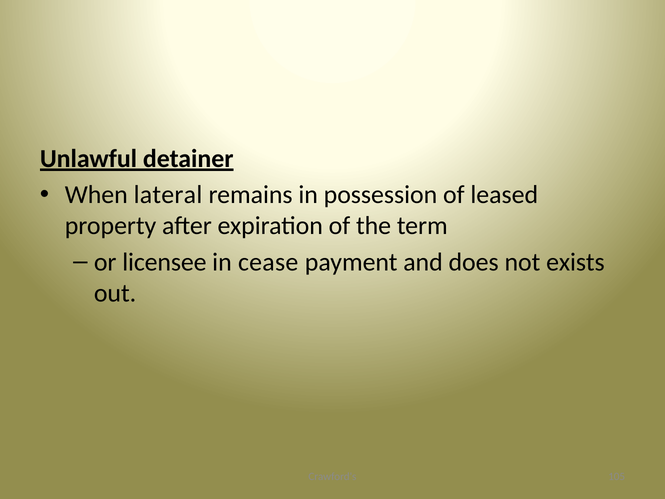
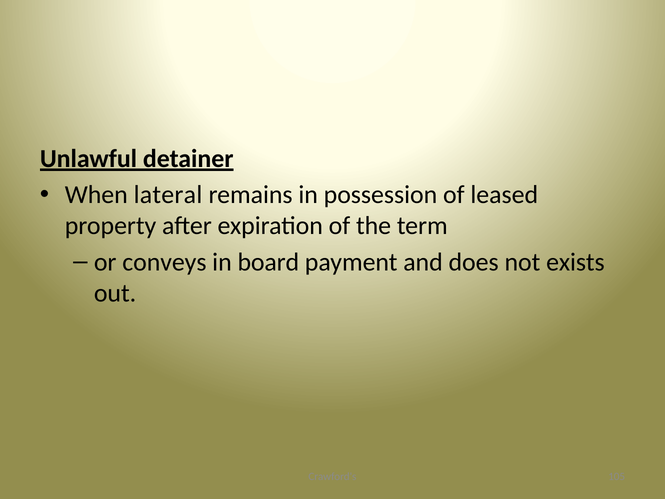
licensee: licensee -> conveys (164, 262)
cease: cease -> board (268, 262)
